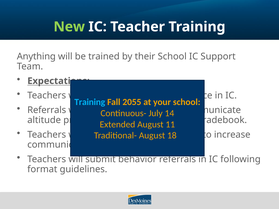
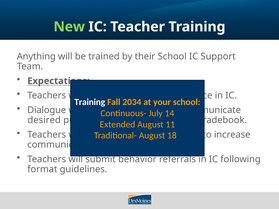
Training colour: light blue -> white (90, 102)
2055: 2055 -> 2034 (132, 102)
Referrals: Referrals -> Dialogue (47, 110)
altitude: altitude -> desired (44, 120)
